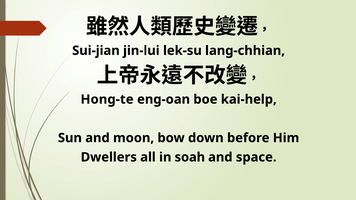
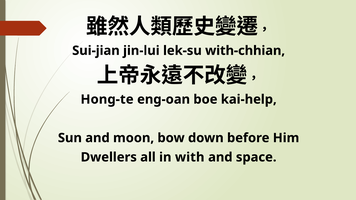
lang-chhian: lang-chhian -> with-chhian (245, 51)
soah: soah -> with (190, 157)
